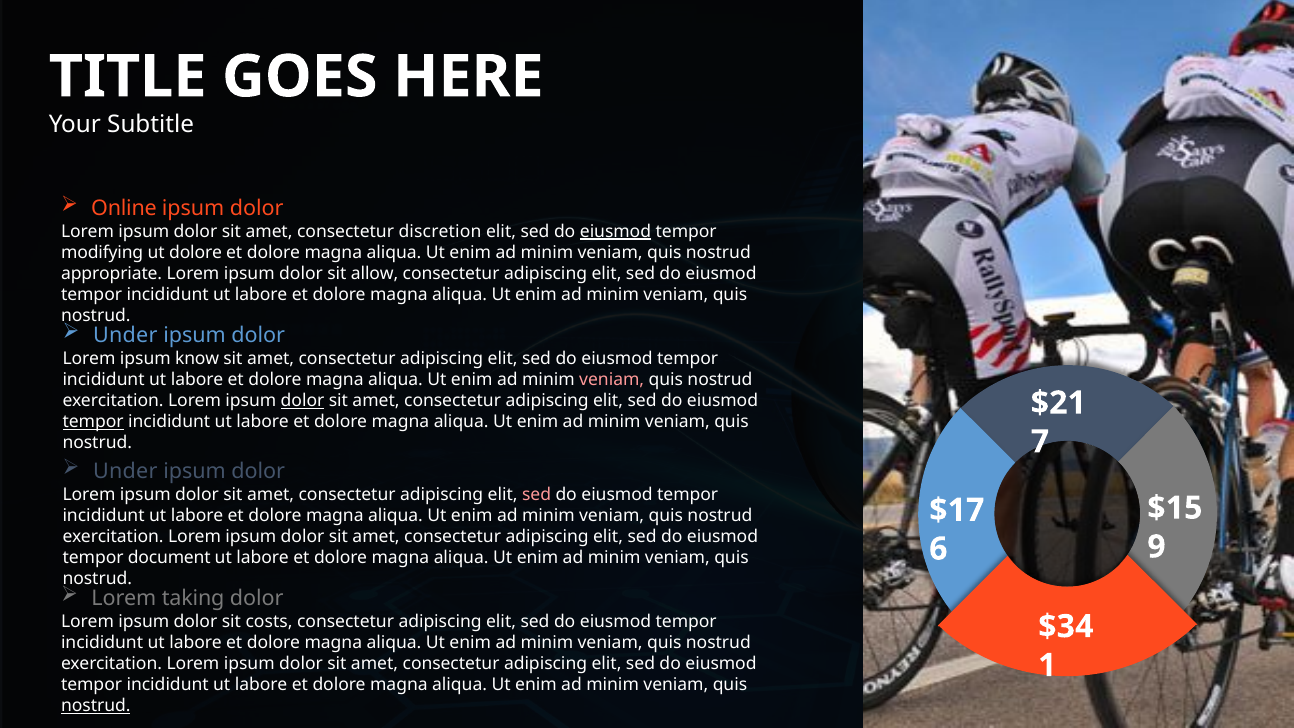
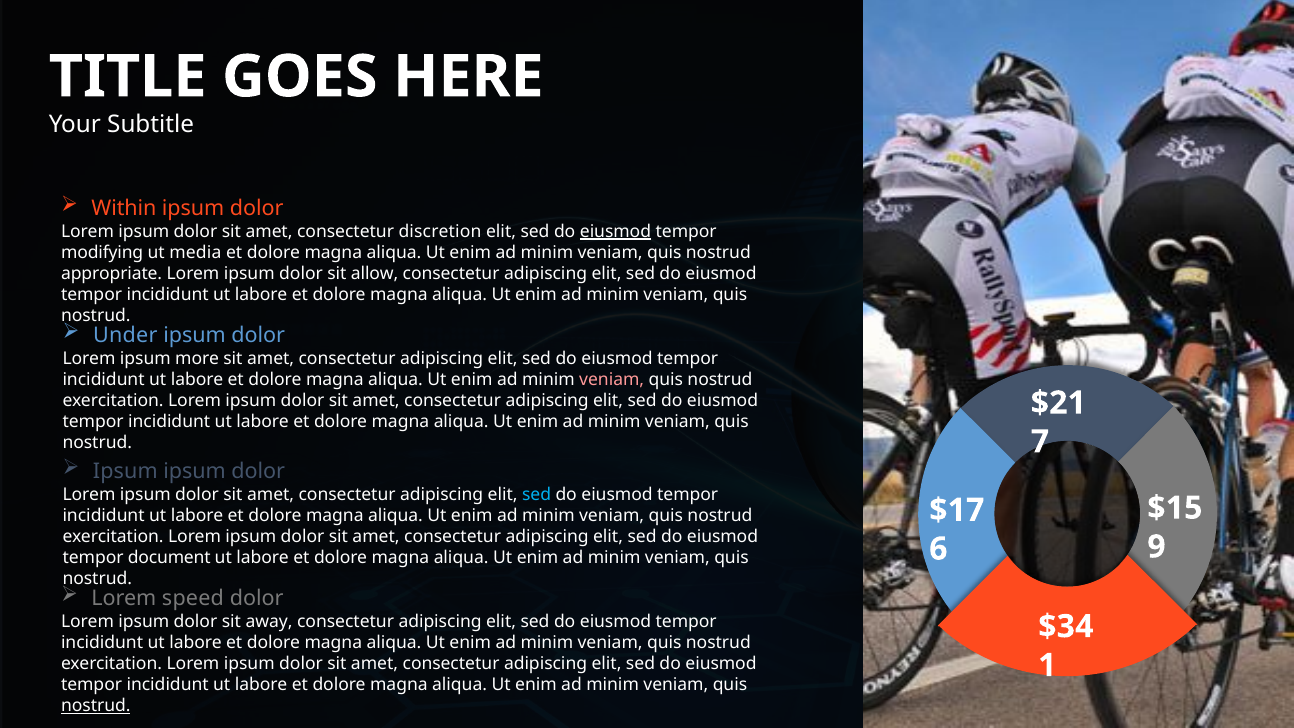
Online: Online -> Within (124, 208)
ut dolore: dolore -> media (195, 252)
know: know -> more (197, 358)
dolor underline: present -> none (303, 400)
tempor underline: present -> none (93, 421)
Under: Under -> Ipsum (125, 471)
sed colour: pink -> light blue (537, 495)
taking: taking -> speed (193, 598)
costs: costs -> away (269, 621)
